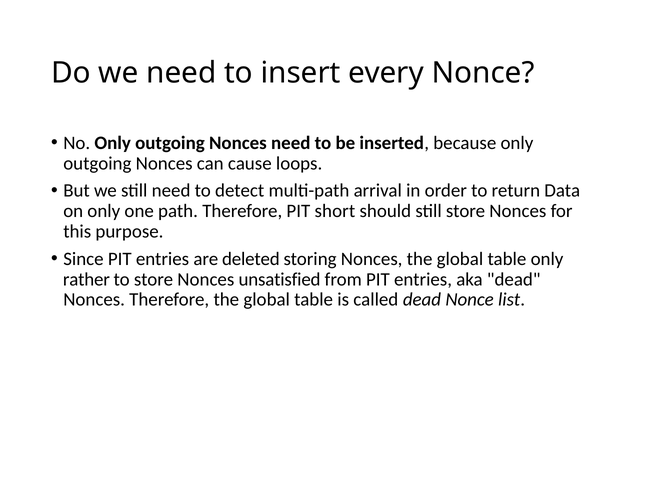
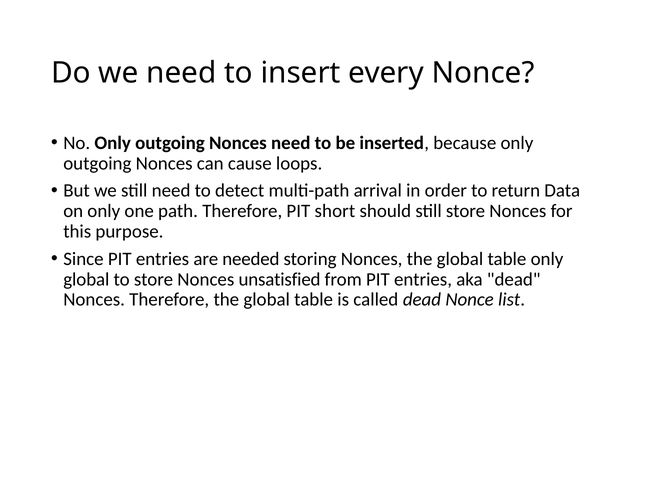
deleted: deleted -> needed (251, 259)
rather: rather -> global (86, 279)
